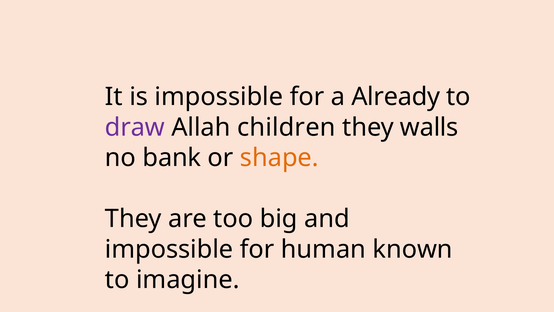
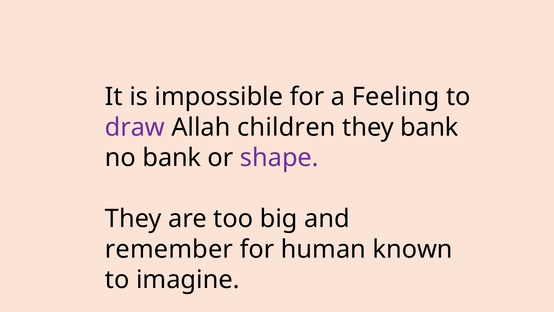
Already: Already -> Feeling (396, 97)
they walls: walls -> bank (429, 127)
shape colour: orange -> purple (279, 158)
impossible: impossible -> remember (169, 249)
